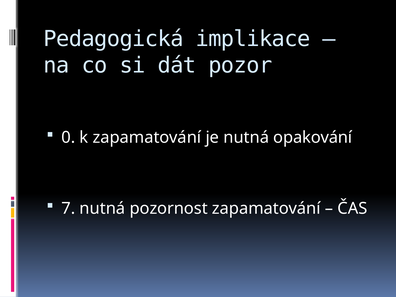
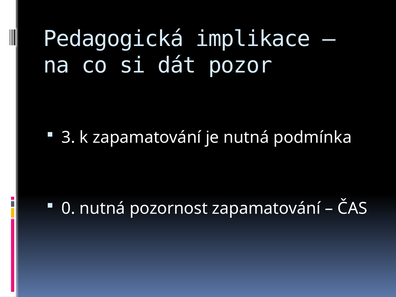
0: 0 -> 3 (68, 138)
opakování: opakování -> podmínka (313, 138)
7: 7 -> 0 (68, 208)
